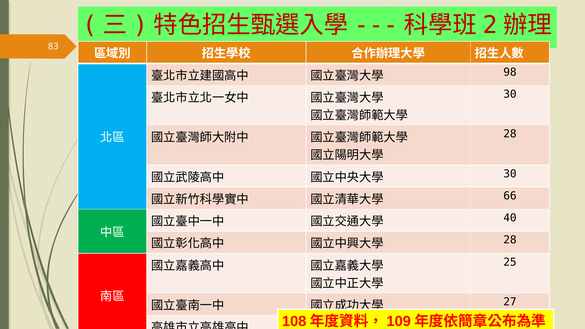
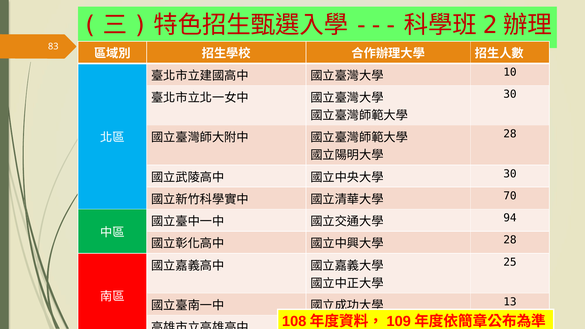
98: 98 -> 10 (510, 72)
66: 66 -> 70 (510, 196)
40: 40 -> 94 (510, 218)
27: 27 -> 13 (510, 302)
